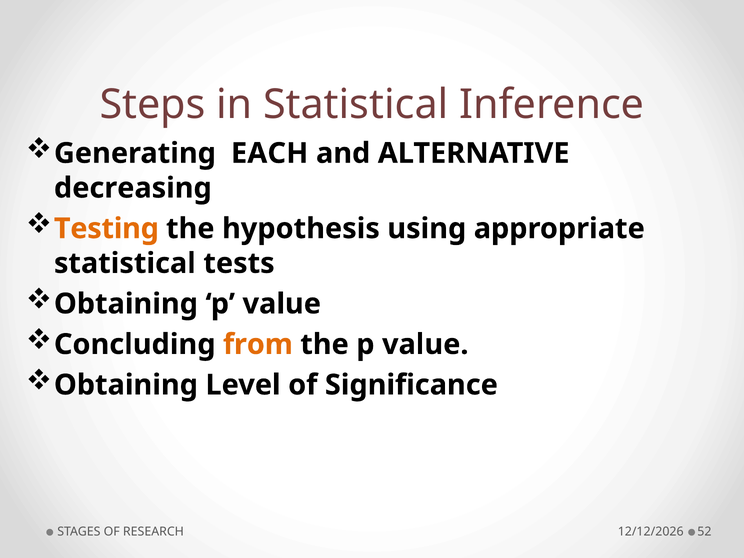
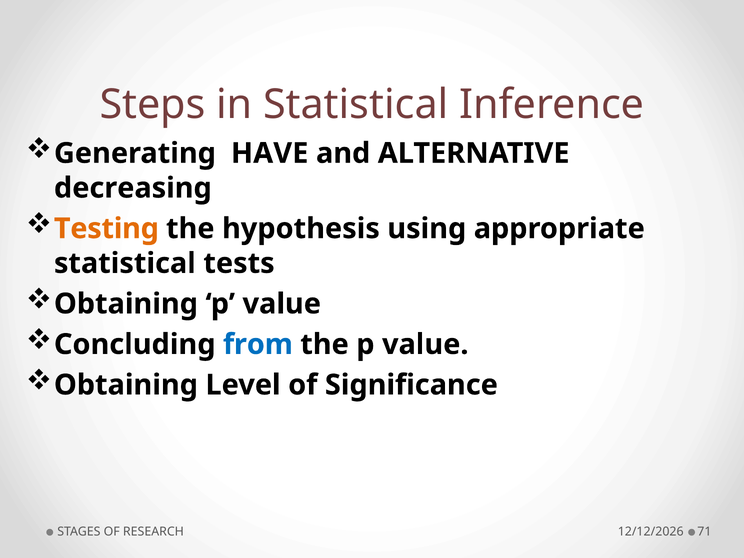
EACH: EACH -> HAVE (270, 153)
from colour: orange -> blue (258, 344)
52: 52 -> 71 (704, 532)
